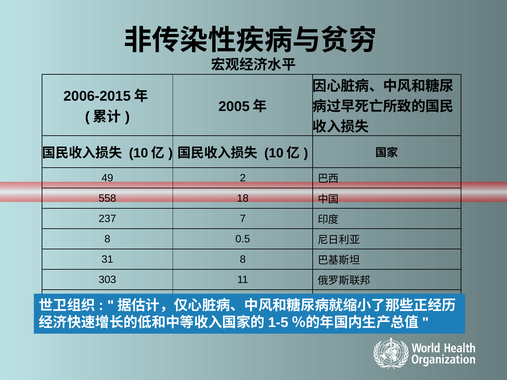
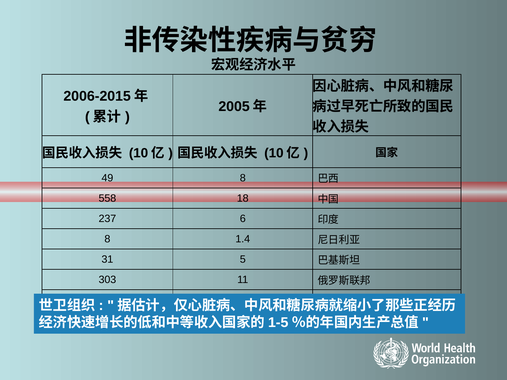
49 2: 2 -> 8 (243, 178)
7: 7 -> 6 (243, 219)
0.5: 0.5 -> 1.4 (243, 239)
31 8: 8 -> 5 (243, 260)
